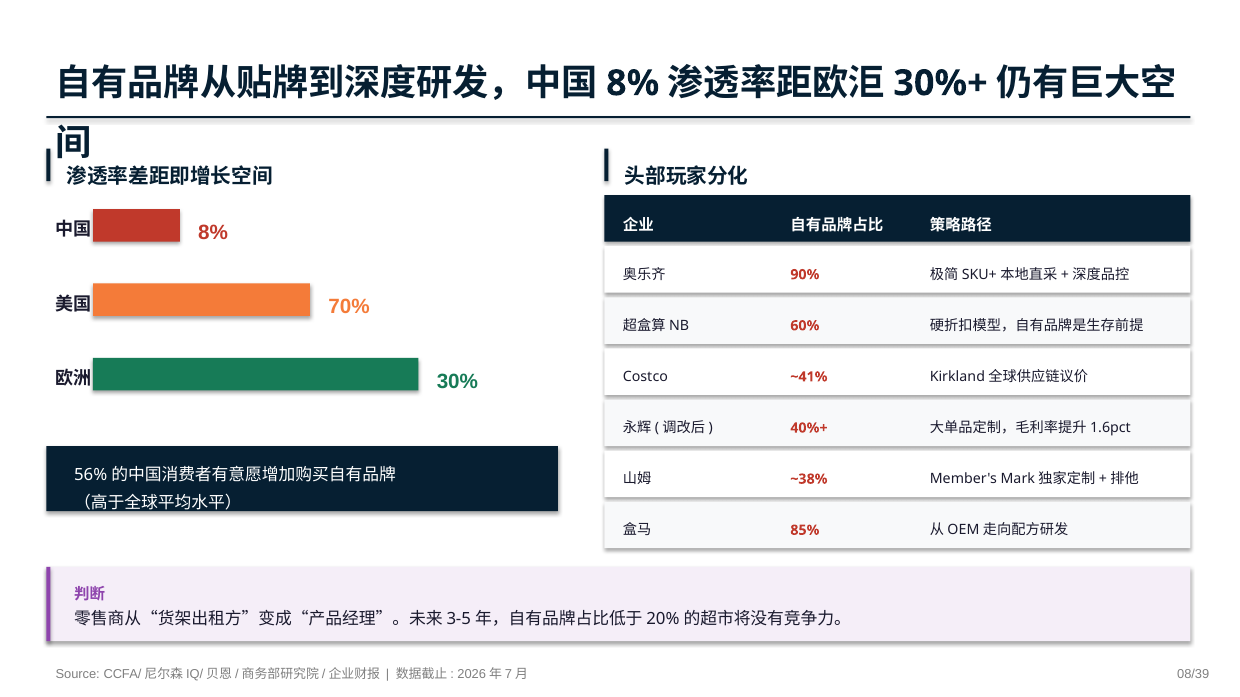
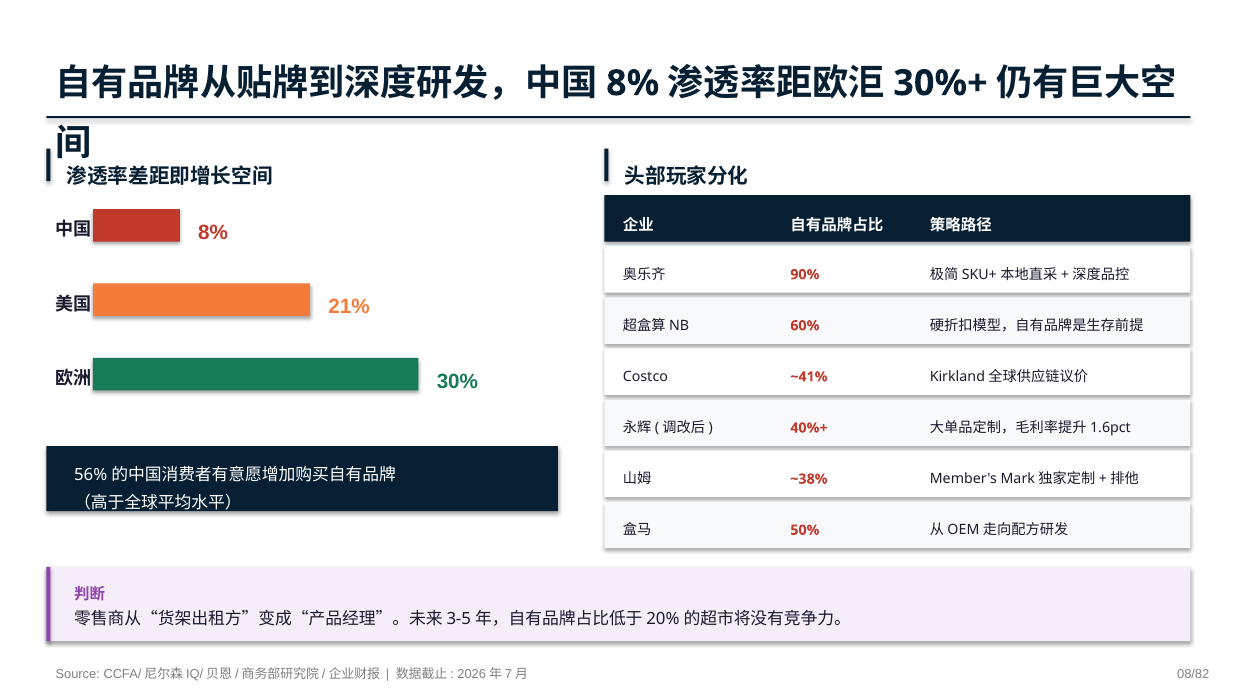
70%: 70% -> 21% (349, 307)
85%: 85% -> 50% (805, 531)
08/39: 08/39 -> 08/82 (1193, 675)
